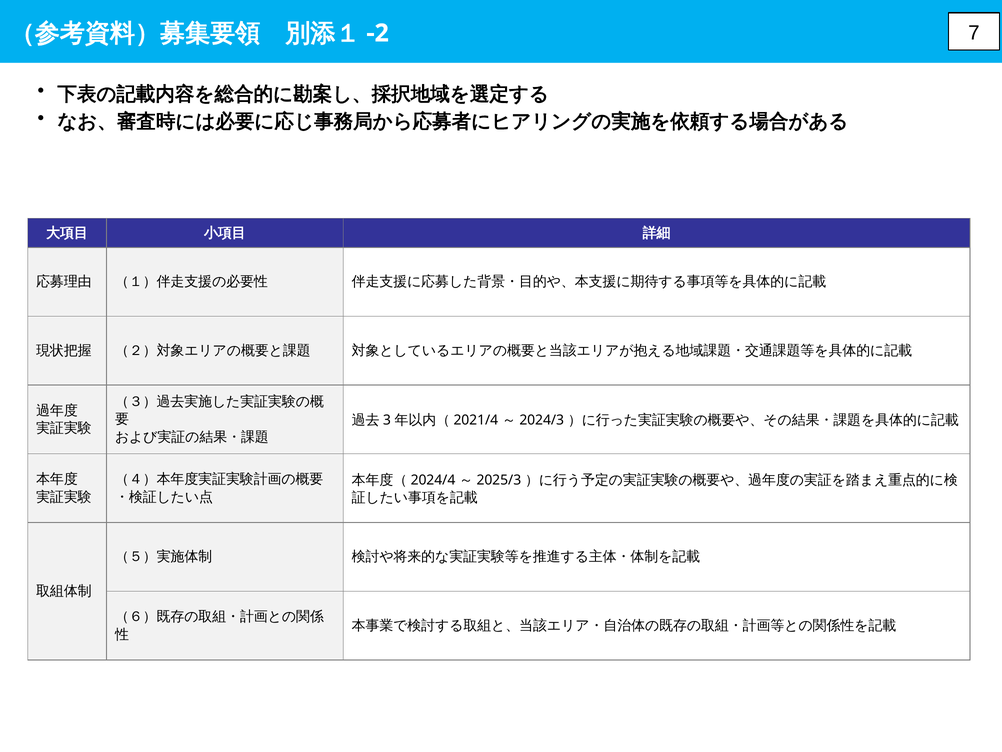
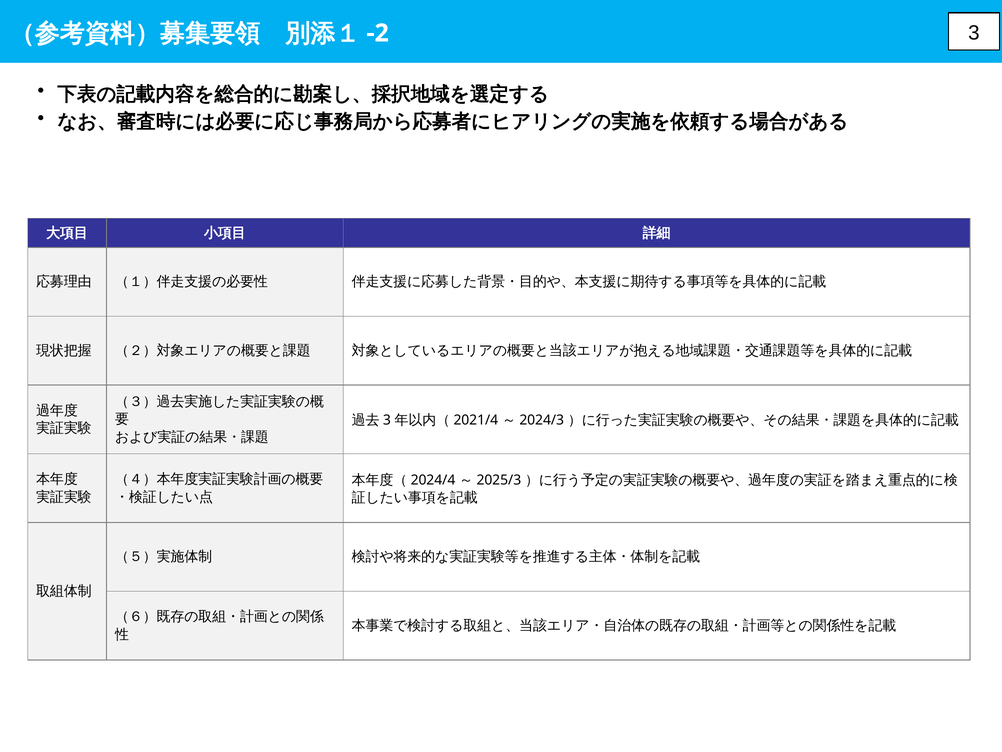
7: 7 -> 3 (974, 33)
